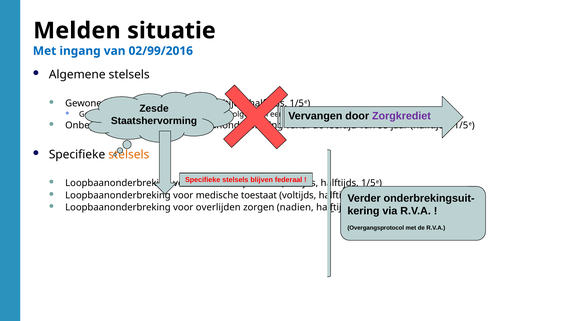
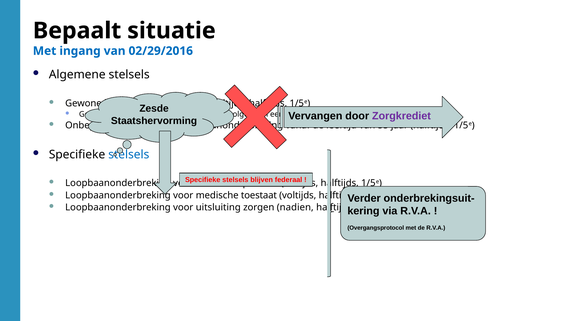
Melden: Melden -> Bepaalt (77, 31)
02/99/2016: 02/99/2016 -> 02/29/2016 (161, 51)
stelsels colour: orange -> blue (129, 155)
overlijden: overlijden -> uitsluiting (218, 208)
